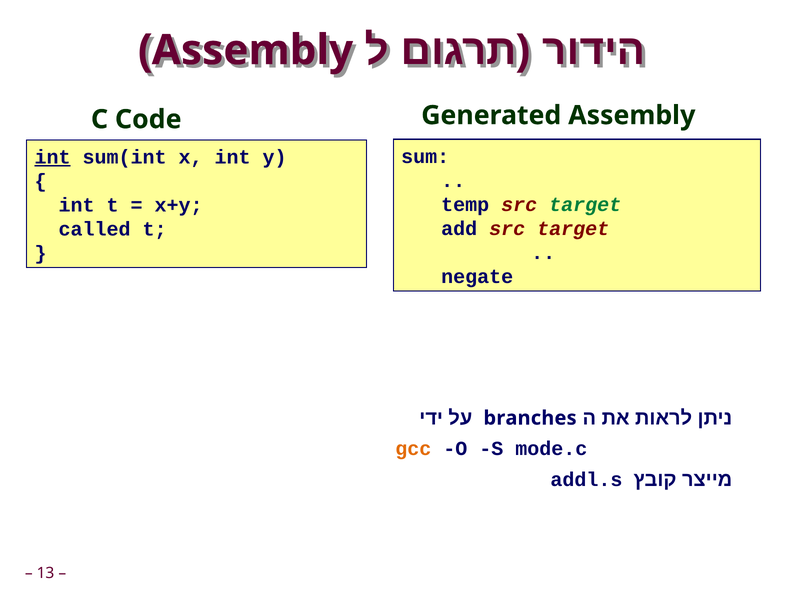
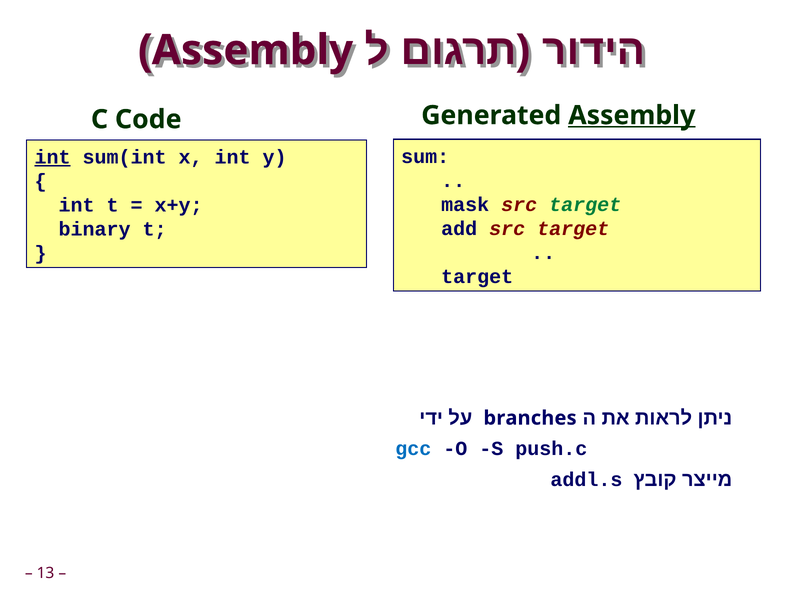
Assembly underline: none -> present (632, 115)
temp: temp -> mask (465, 205)
called: called -> binary (95, 229)
negate: negate -> target (477, 277)
gcc colour: orange -> blue (413, 449)
mode.c: mode.c -> push.c (551, 449)
